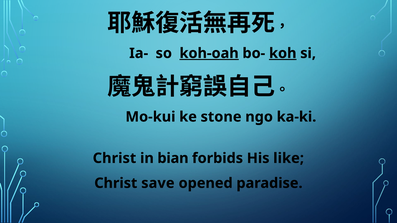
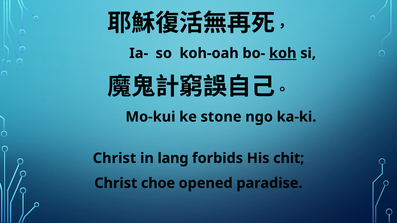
koh-oah underline: present -> none (209, 53)
bian: bian -> lang (173, 158)
like: like -> chit (289, 158)
save: save -> choe (158, 183)
